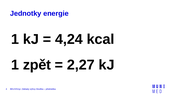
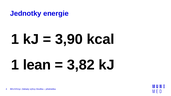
4,24: 4,24 -> 3,90 (69, 39)
zpět: zpět -> lean (37, 65)
2,27: 2,27 -> 3,82 (81, 65)
